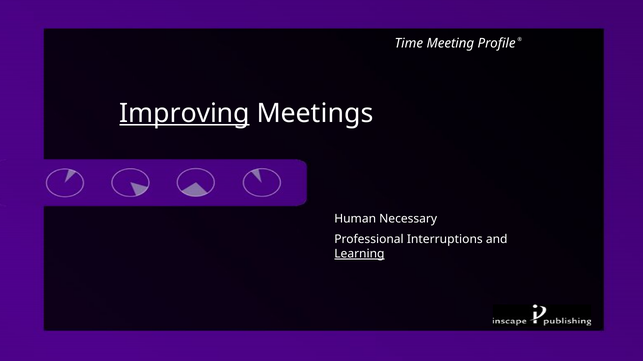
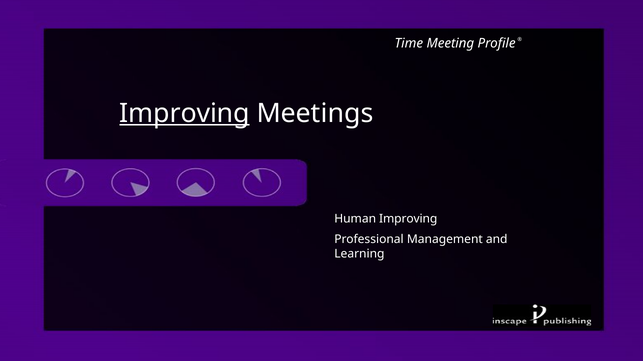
Human Necessary: Necessary -> Improving (408, 219)
Interruptions: Interruptions -> Management (445, 240)
Learning underline: present -> none (359, 254)
